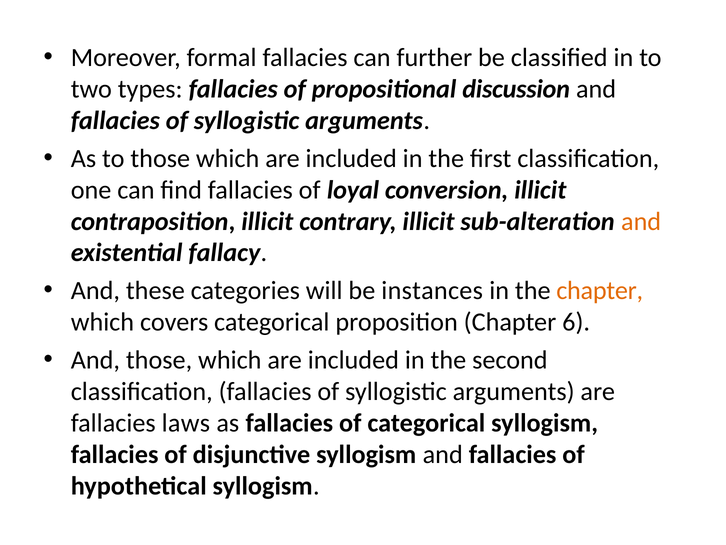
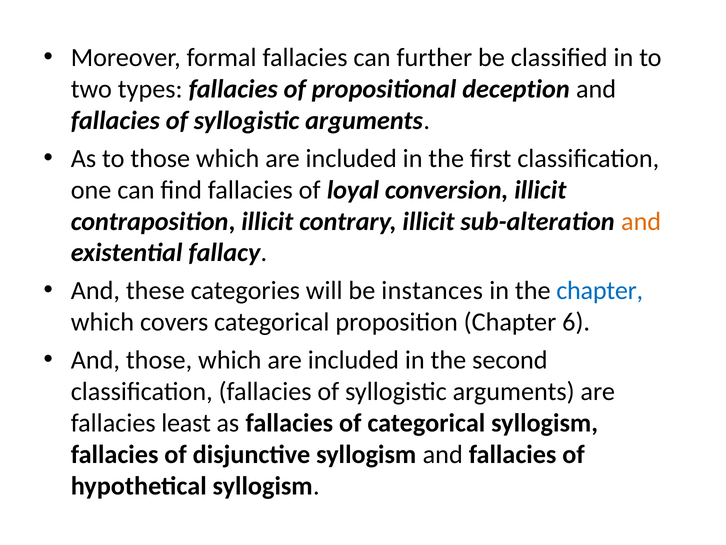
discussion: discussion -> deception (516, 89)
chapter colour: orange -> blue (600, 290)
laws: laws -> least (186, 423)
